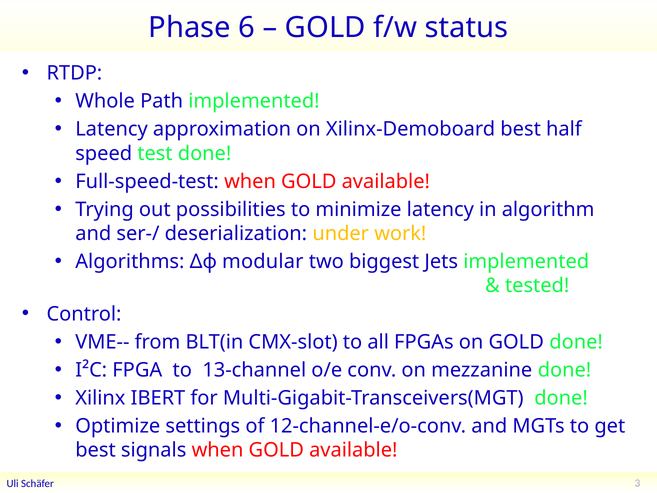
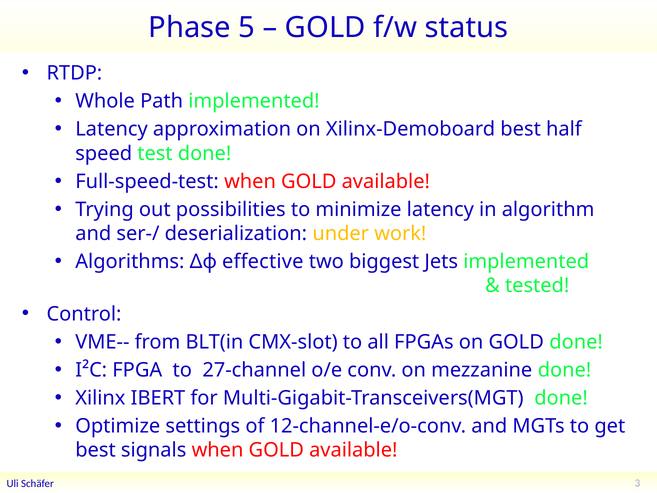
6: 6 -> 5 (247, 28)
modular: modular -> effective (263, 262)
13-channel: 13-channel -> 27-channel (254, 370)
